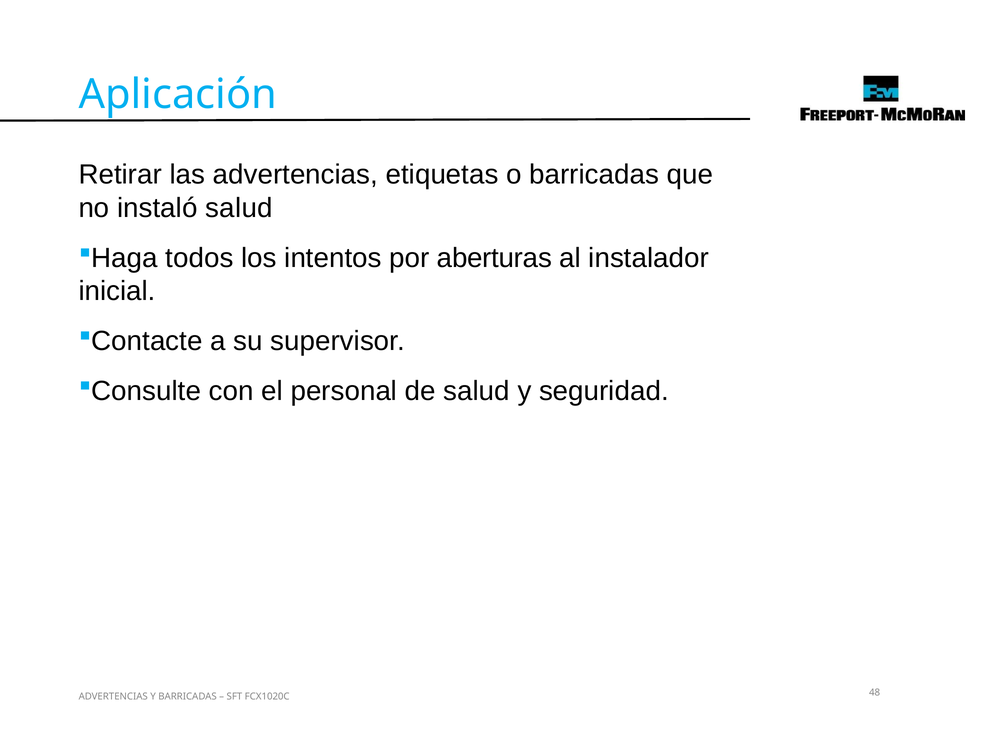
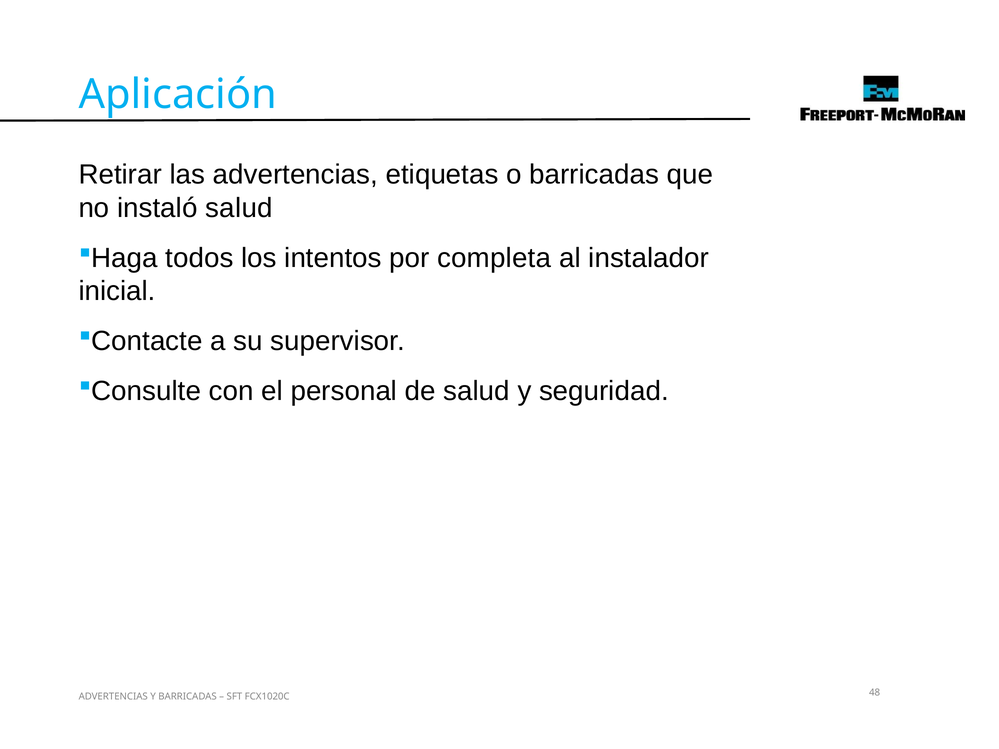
aberturas: aberturas -> completa (494, 258)
